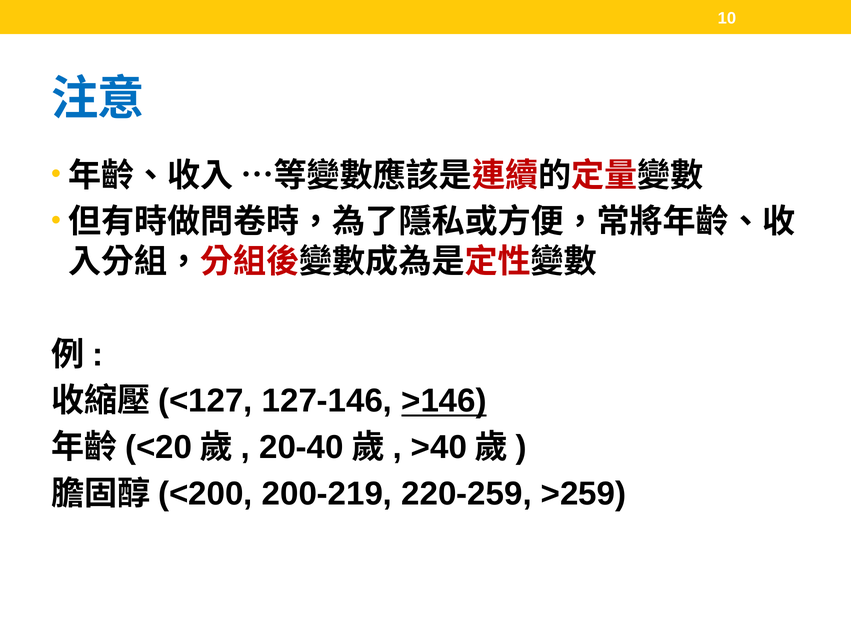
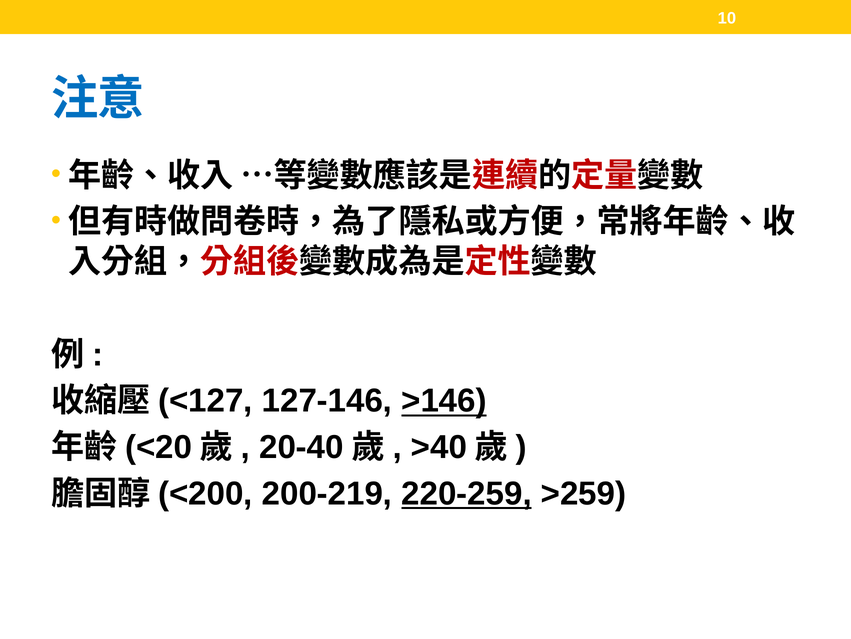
220-259 underline: none -> present (466, 493)
